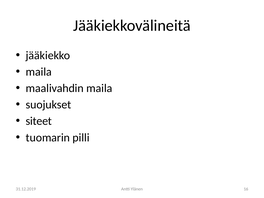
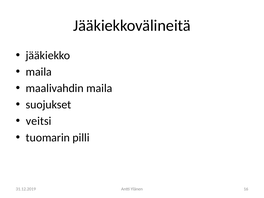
siteet: siteet -> veitsi (39, 121)
